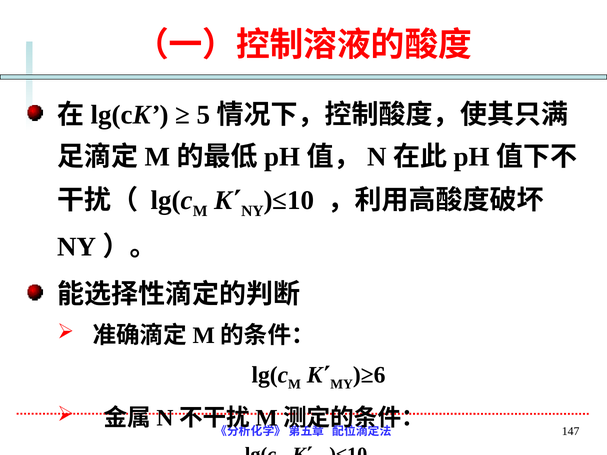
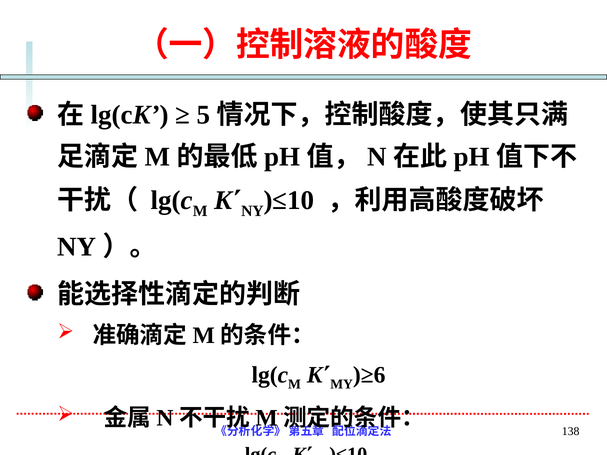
147: 147 -> 138 (571, 432)
